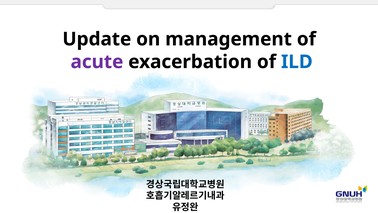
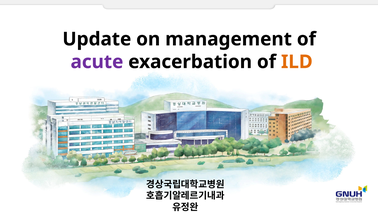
ILD colour: blue -> orange (297, 62)
